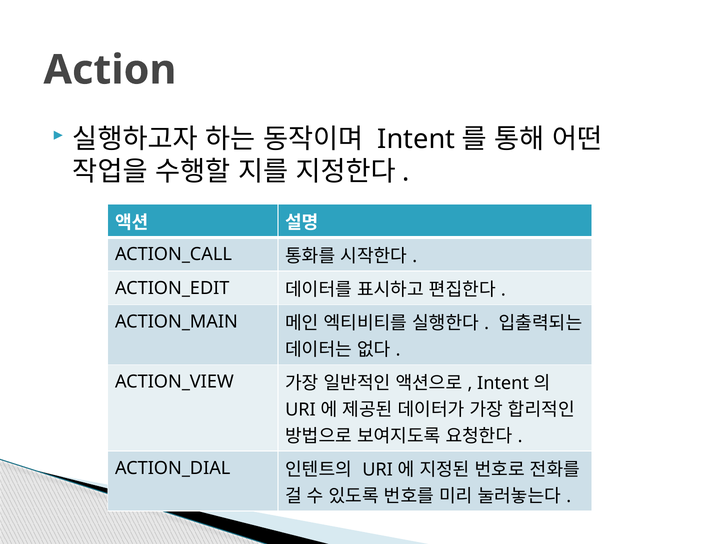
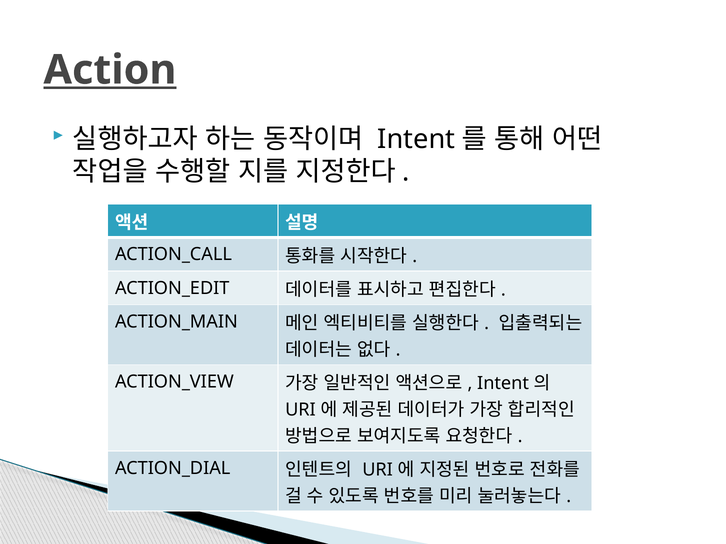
Action underline: none -> present (110, 70)
